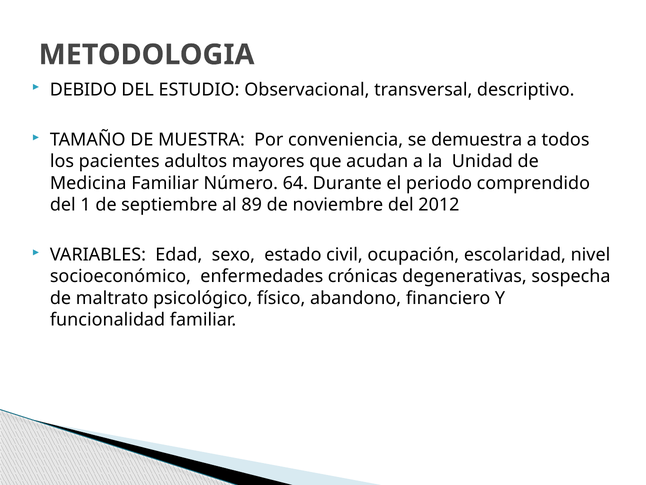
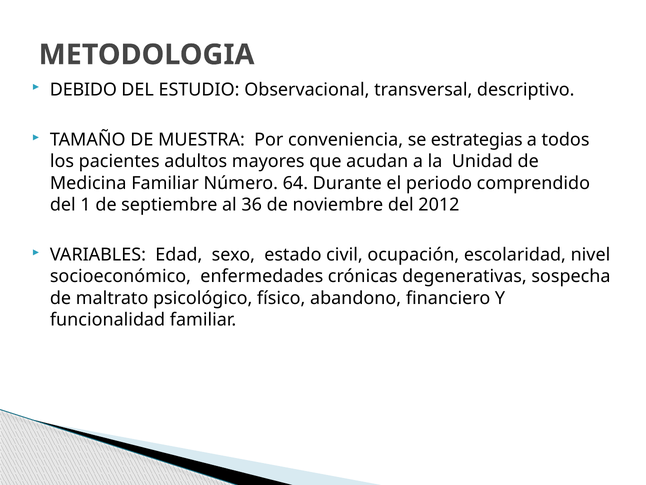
demuestra: demuestra -> estrategias (477, 140)
89: 89 -> 36 (252, 204)
